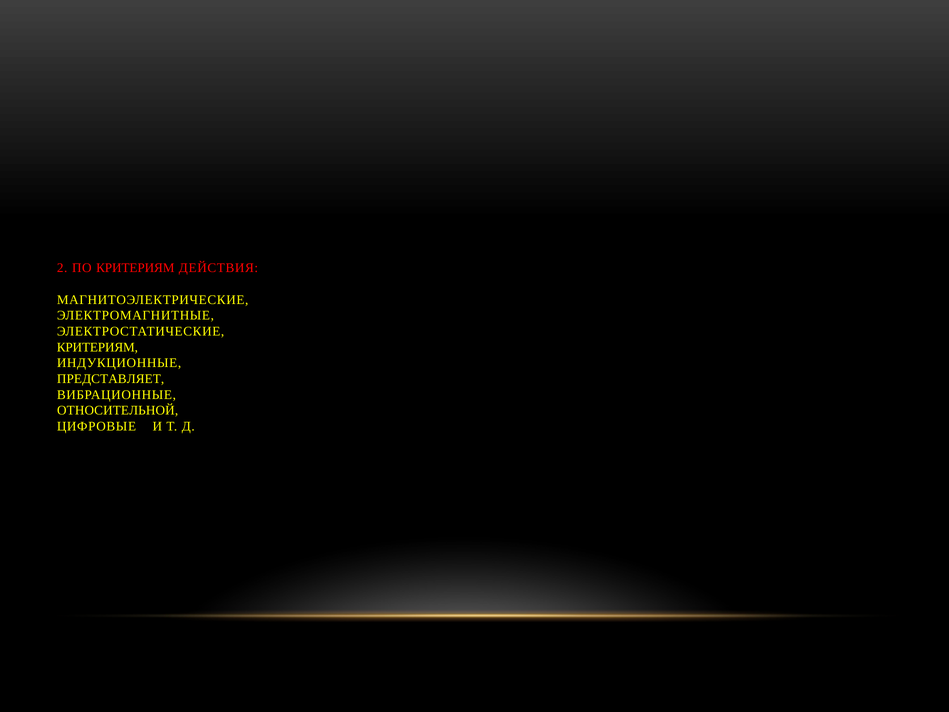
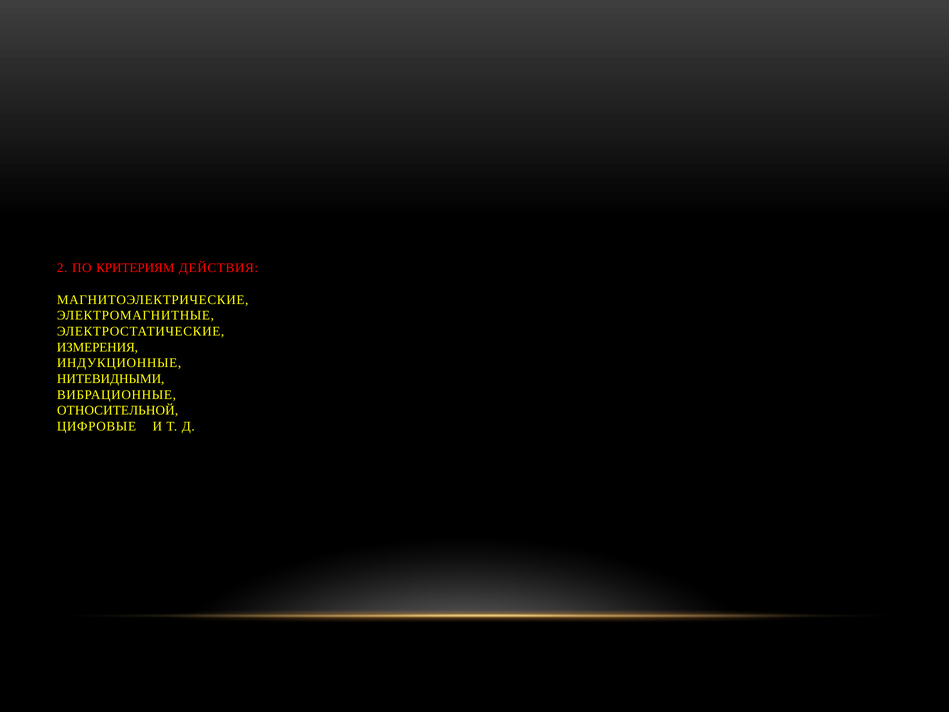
КРИТЕРИЯМ: КРИТЕРИЯМ -> ИЗМЕРЕНИЯ (97, 347)
ПРЕДСТАВЛЯЕТ: ПРЕДСТАВЛЯЕТ -> НИТЕВИДНЫМИ (111, 379)
